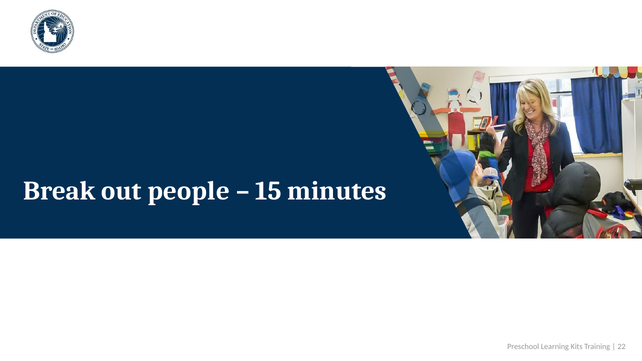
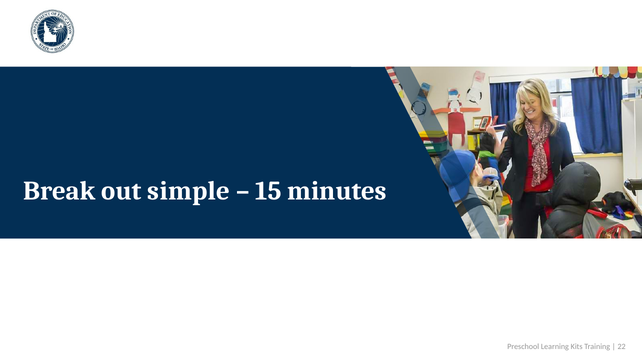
people: people -> simple (189, 191)
